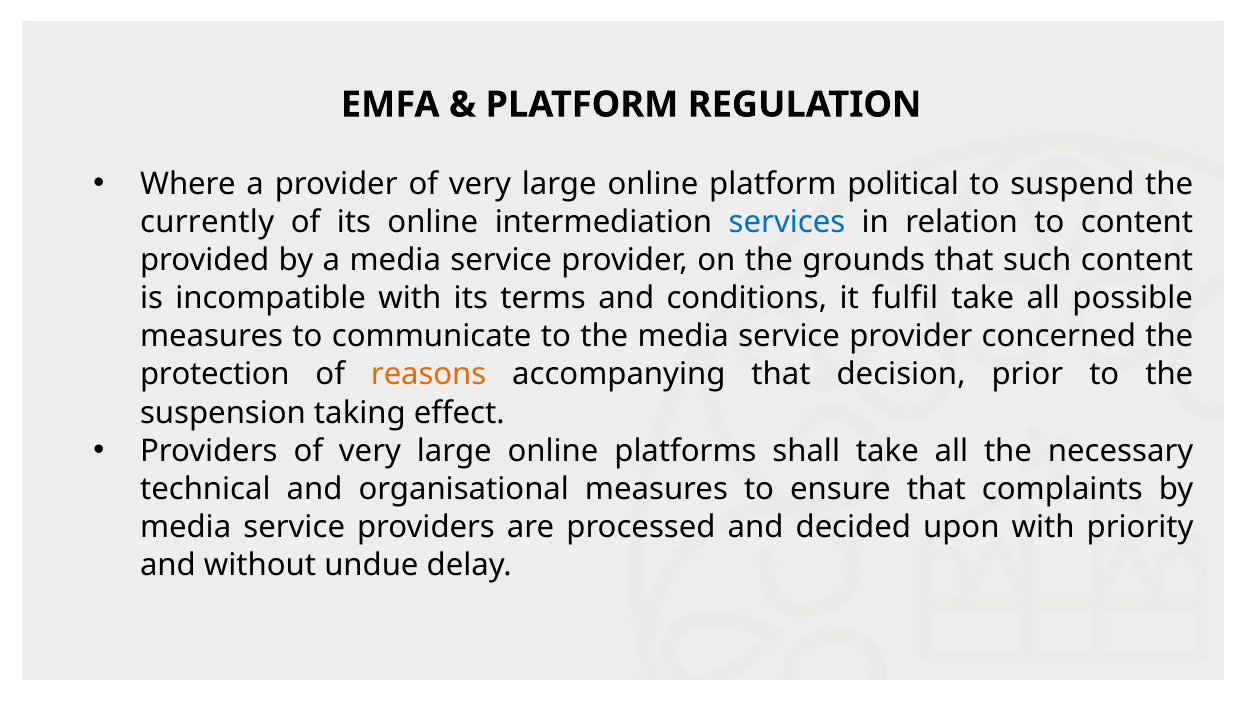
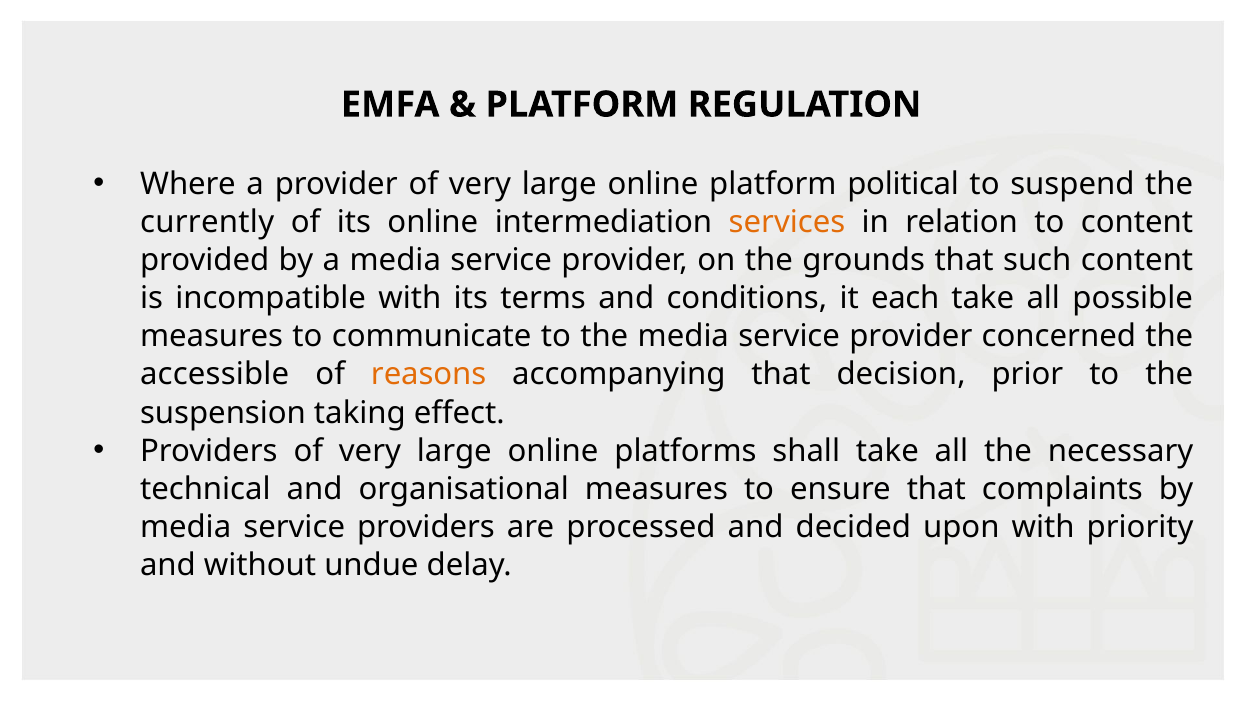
services colour: blue -> orange (787, 222)
fulfil: fulfil -> each (905, 298)
protection: protection -> accessible (215, 374)
